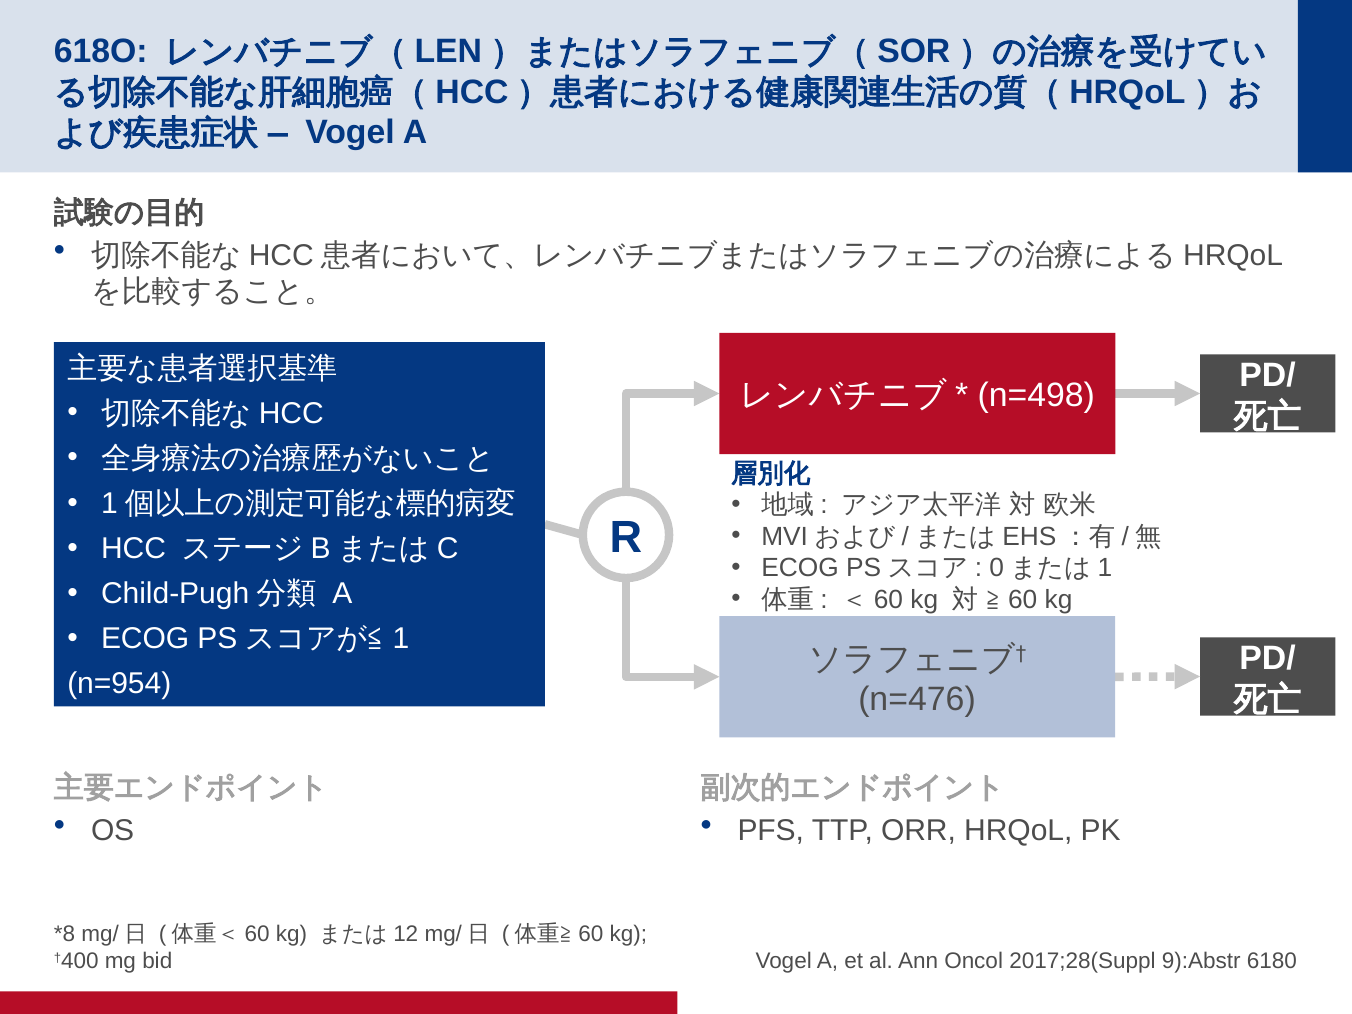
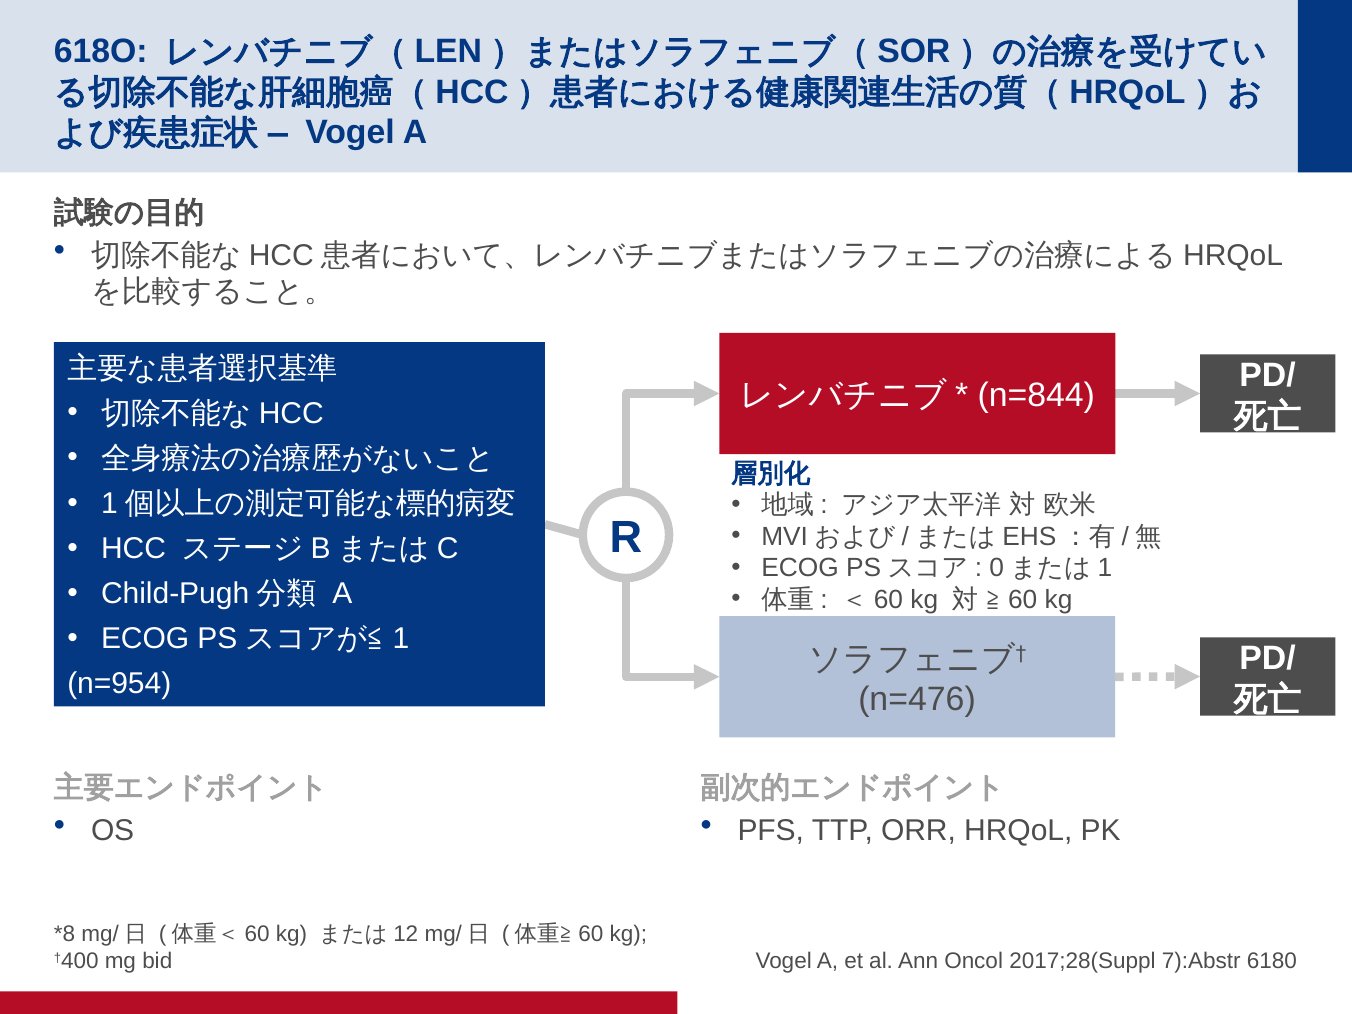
n=498: n=498 -> n=844 (1036, 396)
9):Abstr: 9):Abstr -> 7):Abstr (1201, 961)
